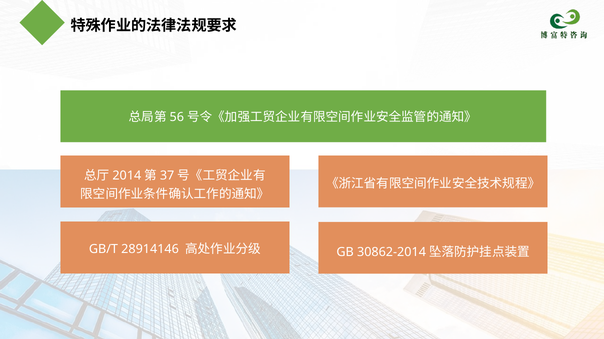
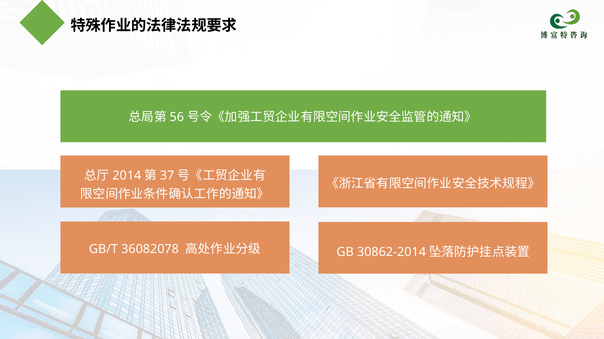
28914146: 28914146 -> 36082078 (150, 250)
